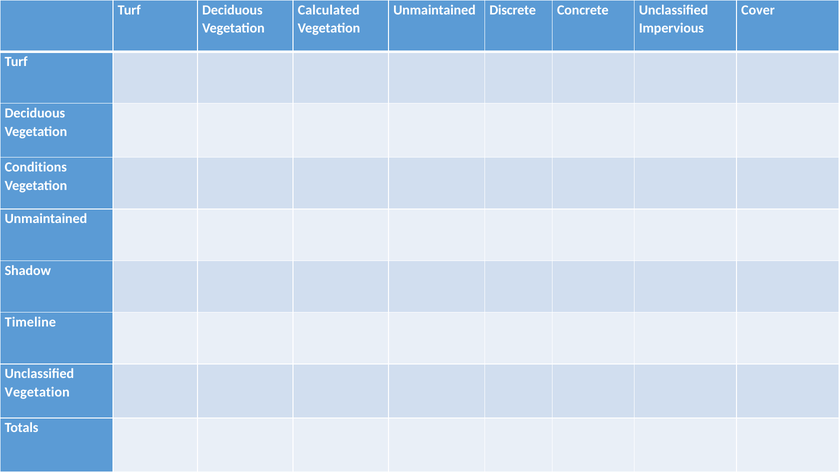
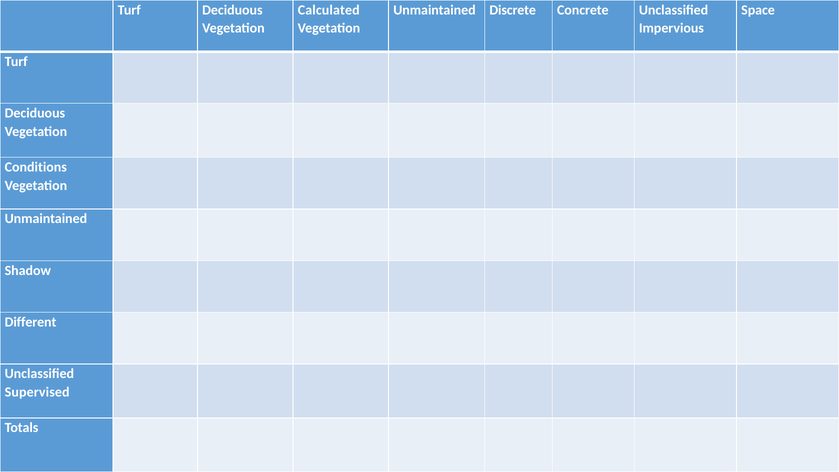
Cover: Cover -> Space (758, 10)
Timeline: Timeline -> Different (31, 322)
Vegetation: Vegetation -> Supervised (37, 392)
